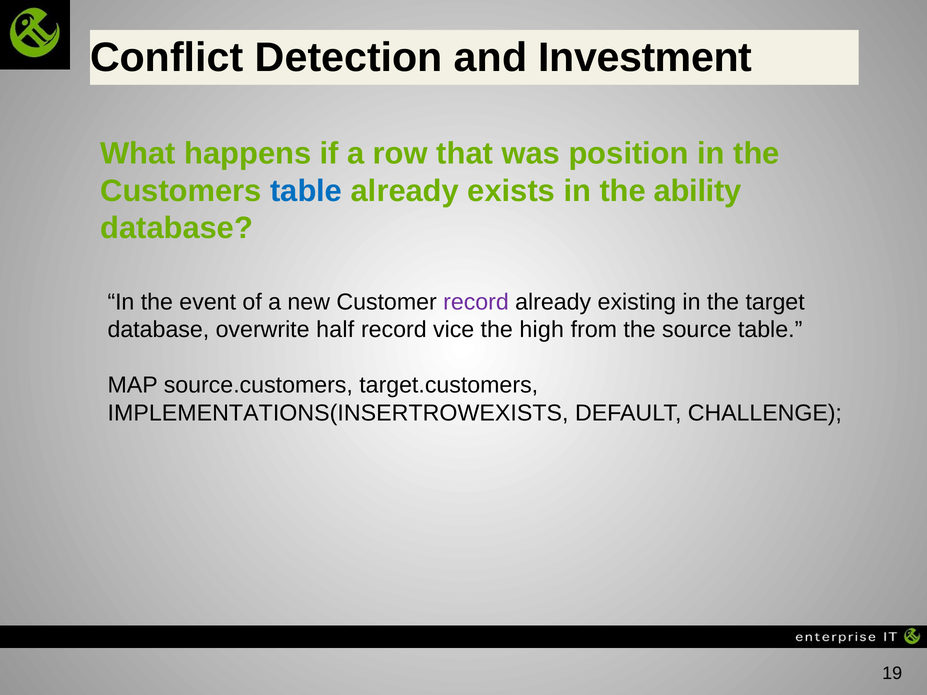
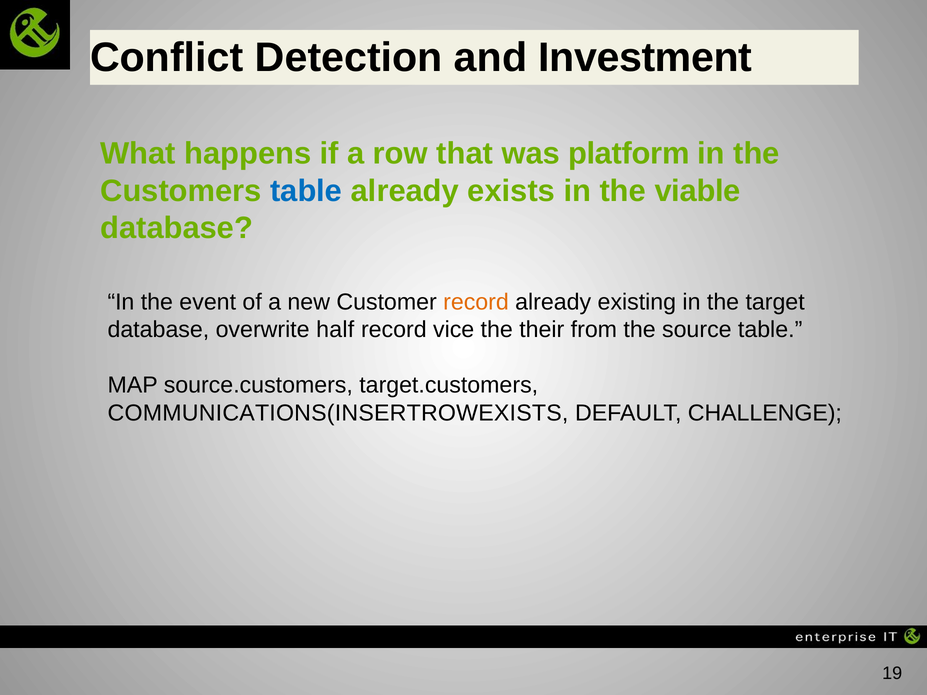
position: position -> platform (629, 154)
ability: ability -> viable (698, 191)
record colour: purple -> orange (476, 302)
high: high -> their (542, 330)
IMPLEMENTATIONS(INSERTROWEXISTS: IMPLEMENTATIONS(INSERTROWEXISTS -> COMMUNICATIONS(INSERTROWEXISTS (338, 413)
